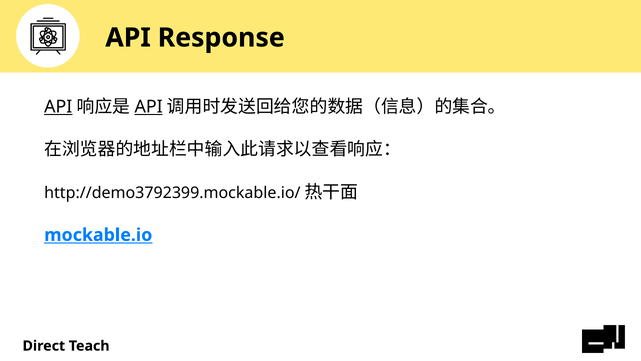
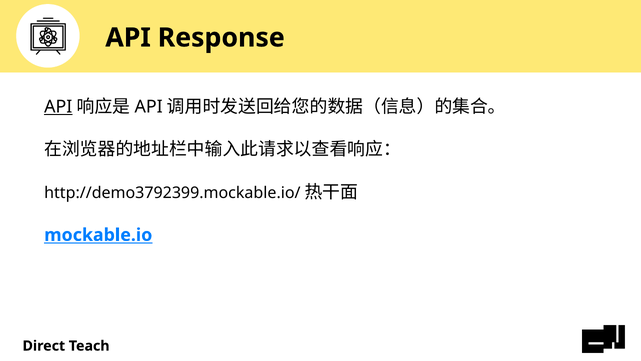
API underline: present -> none (149, 106)
